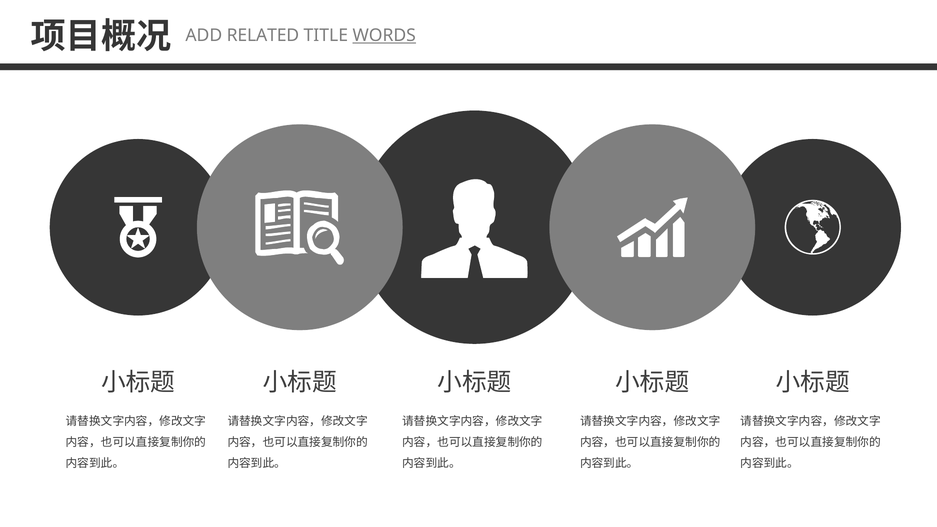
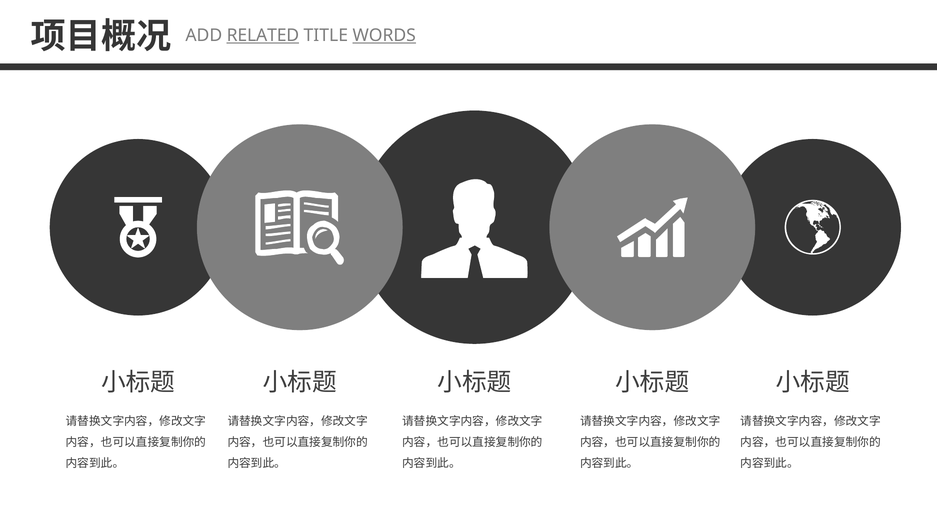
RELATED underline: none -> present (263, 36)
